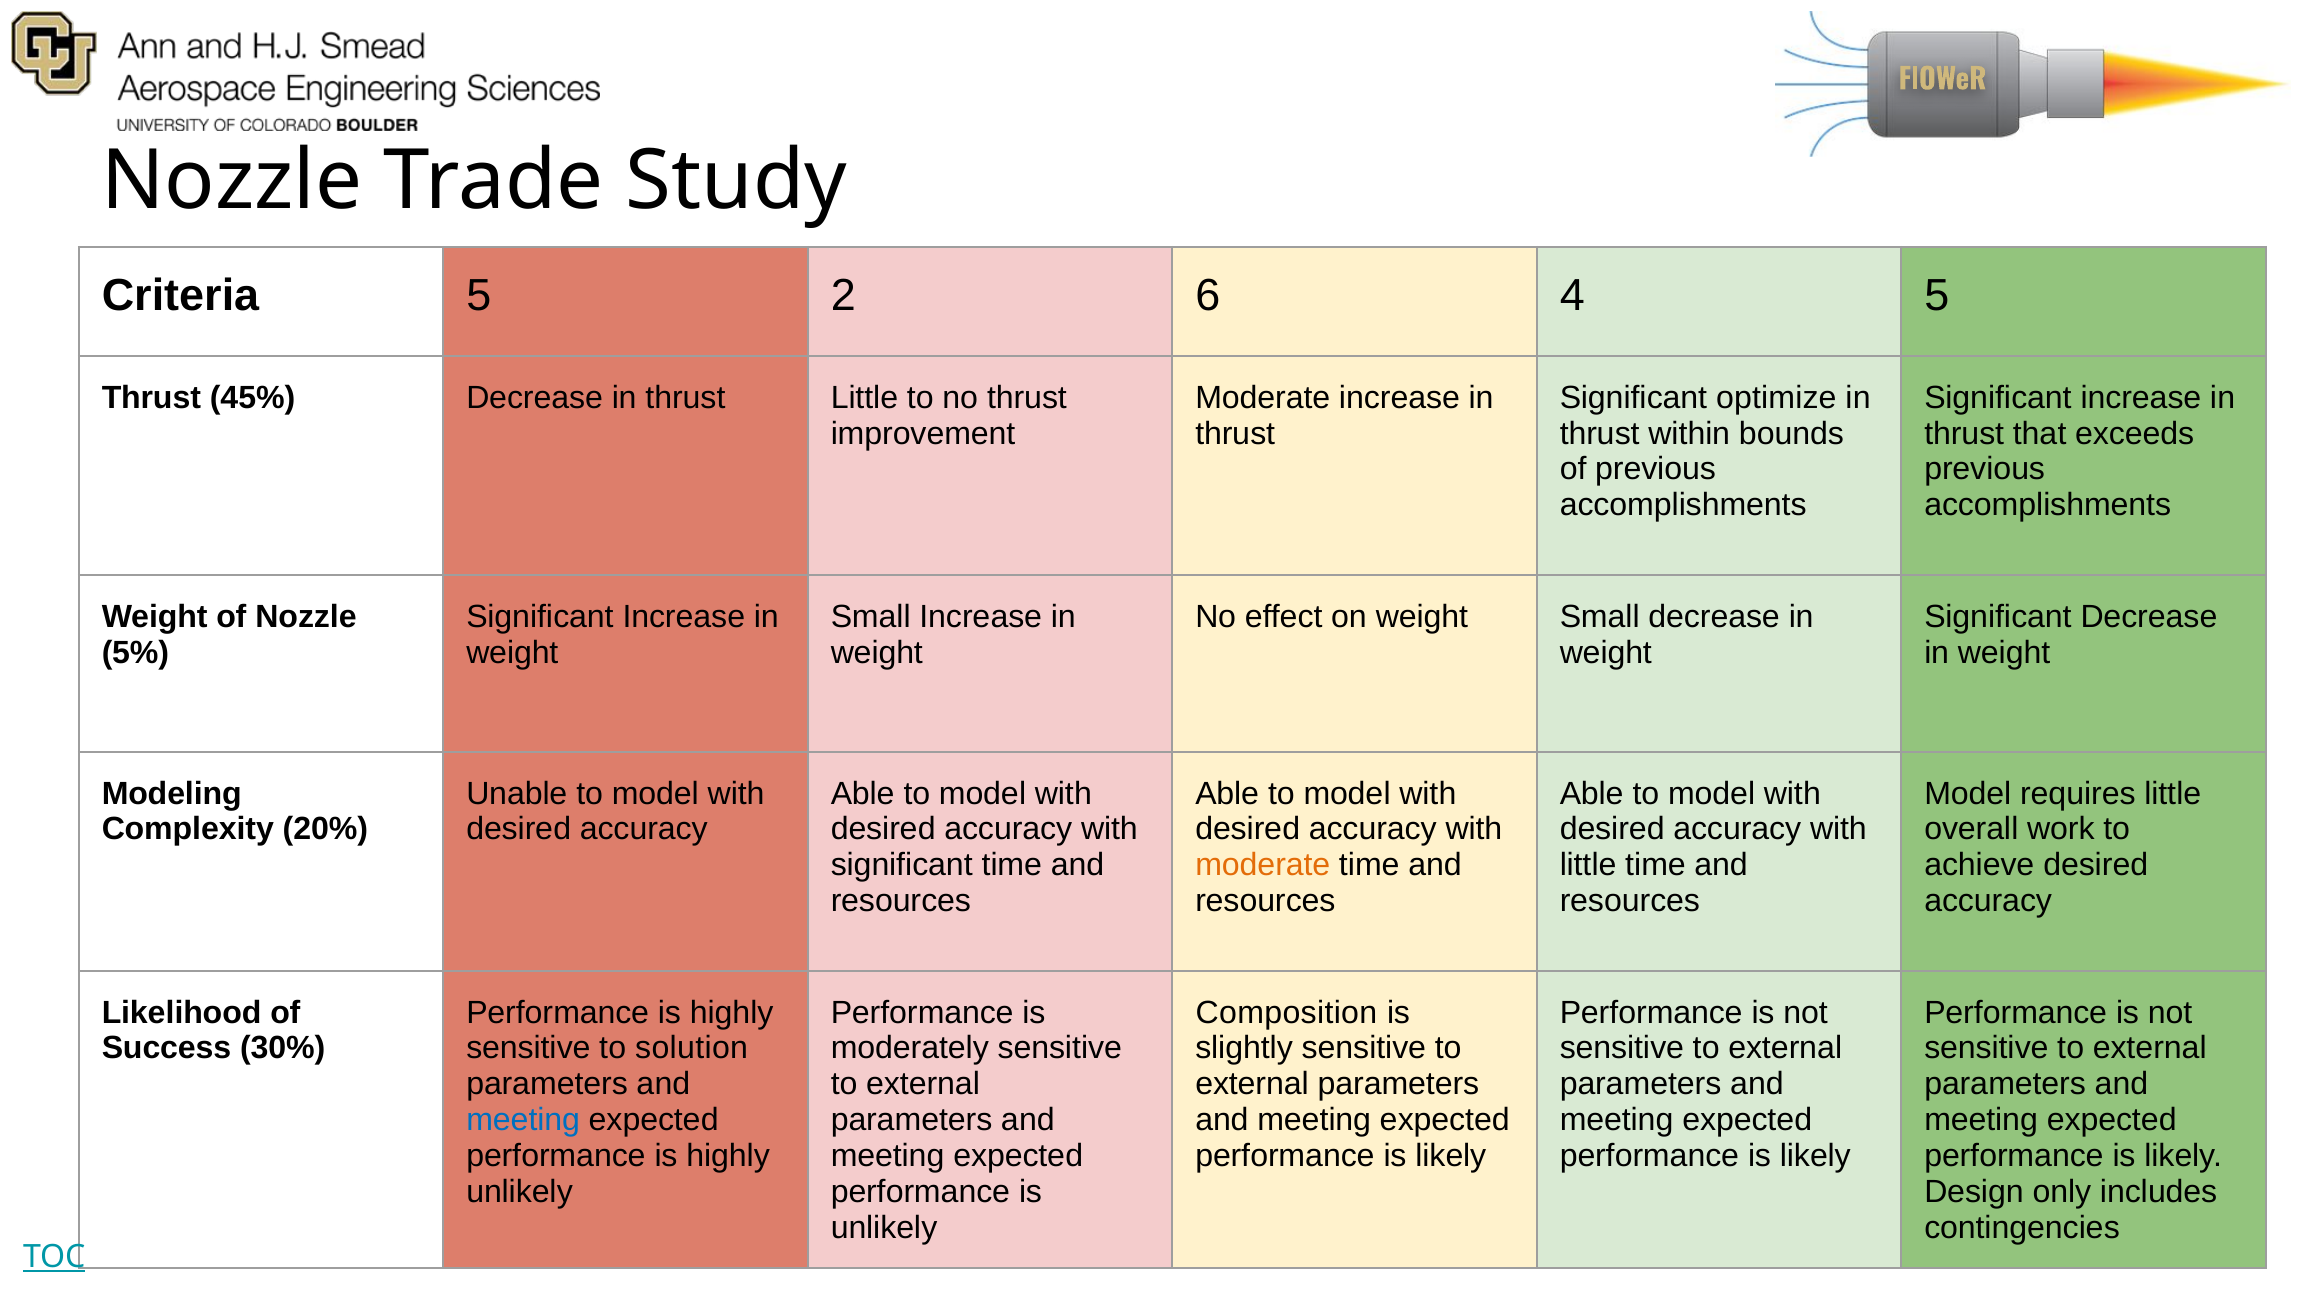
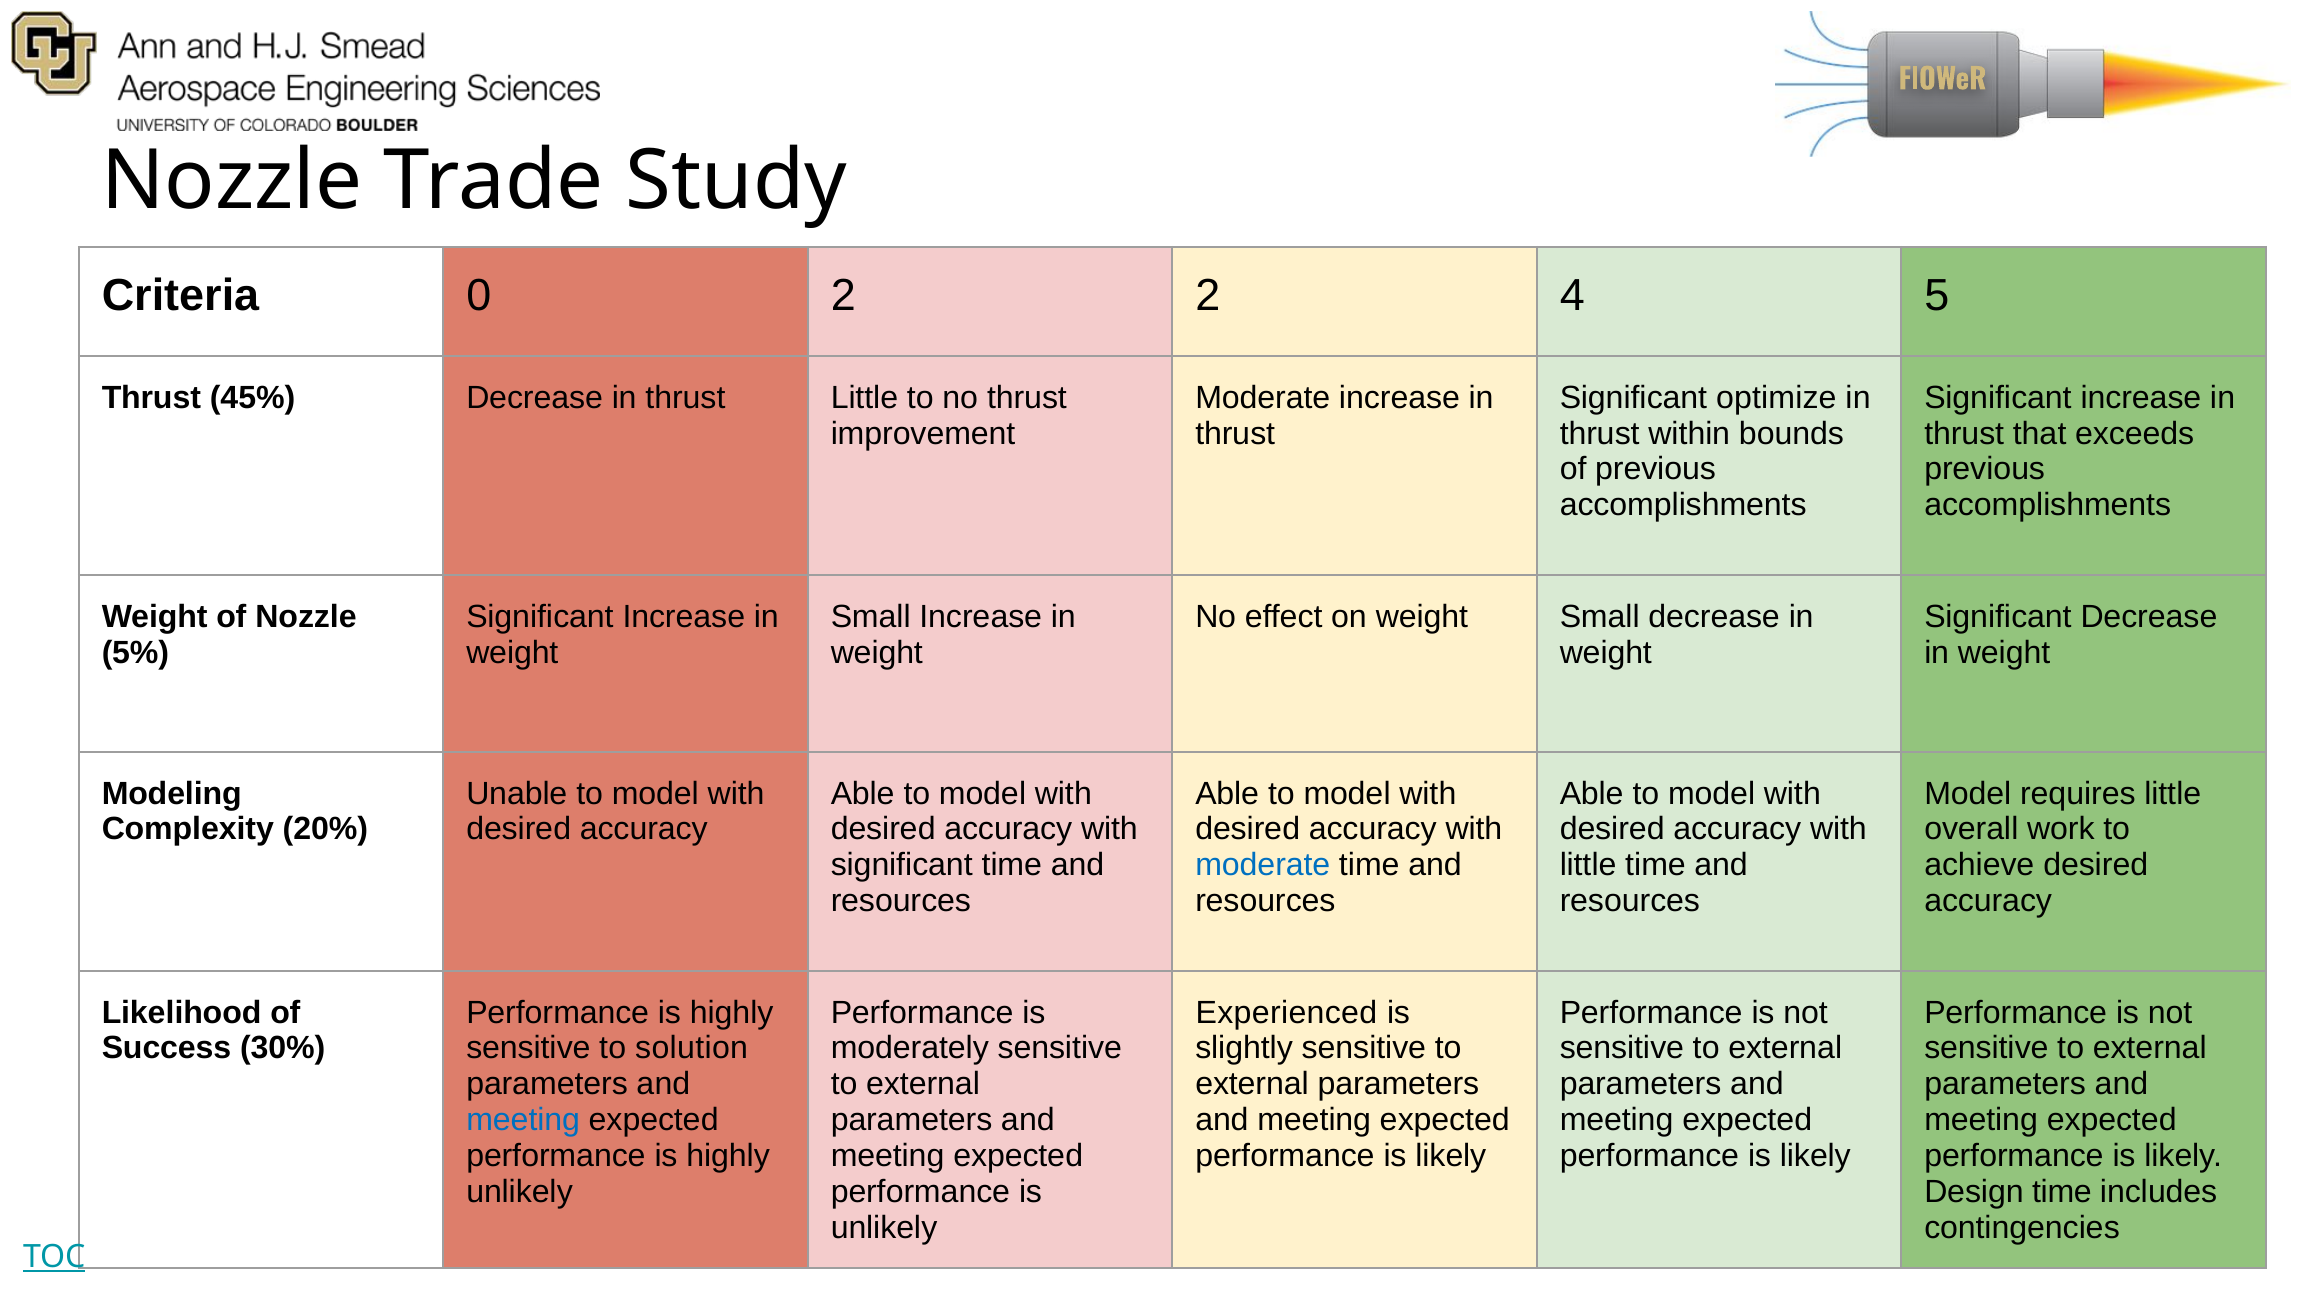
Criteria 5: 5 -> 0 (479, 296)
2 6: 6 -> 2 (1208, 296)
moderate colour: orange -> blue (1263, 865)
Composition: Composition -> Experienced (1286, 1013)
Design only: only -> time (2062, 1192)
